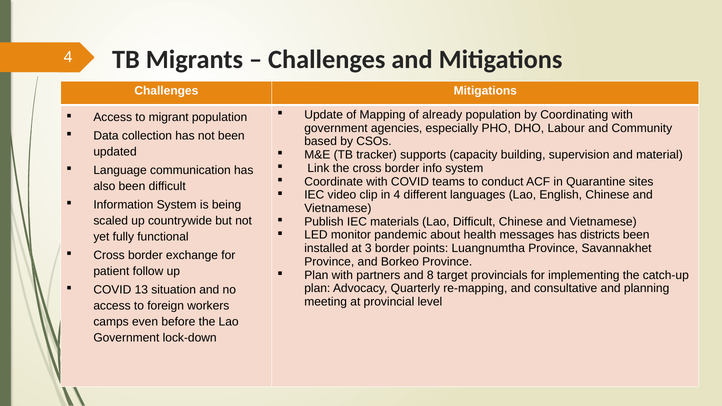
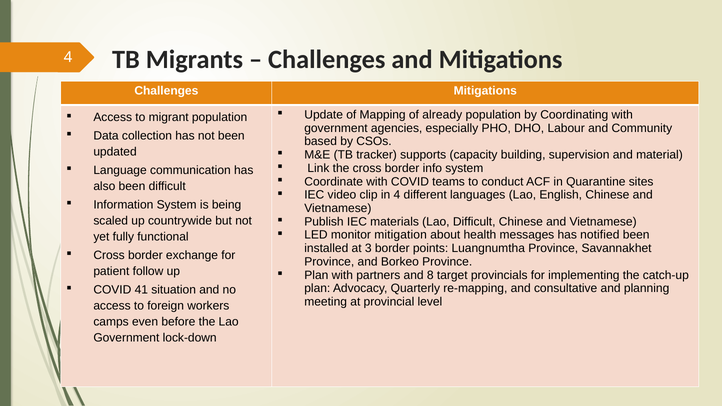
pandemic: pandemic -> mitigation (401, 235)
districts: districts -> notified (600, 235)
13: 13 -> 41 (141, 290)
